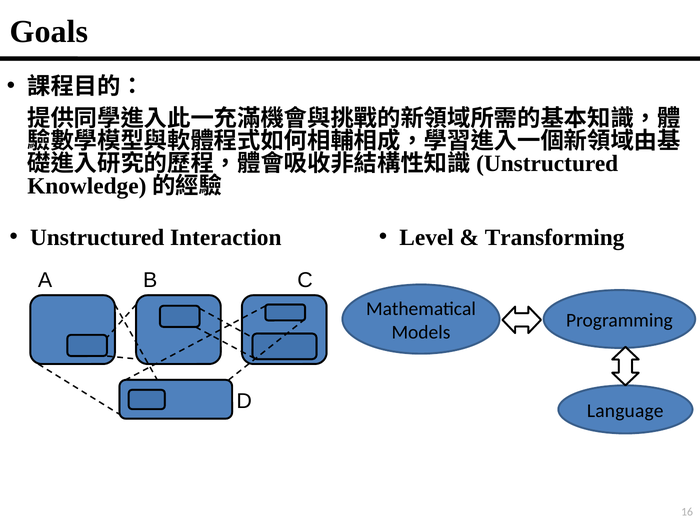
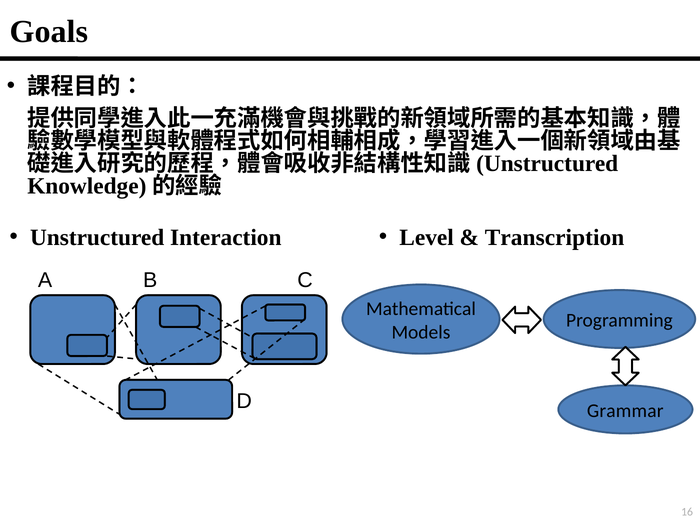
Transforming: Transforming -> Transcription (555, 238)
Language: Language -> Grammar (625, 411)
